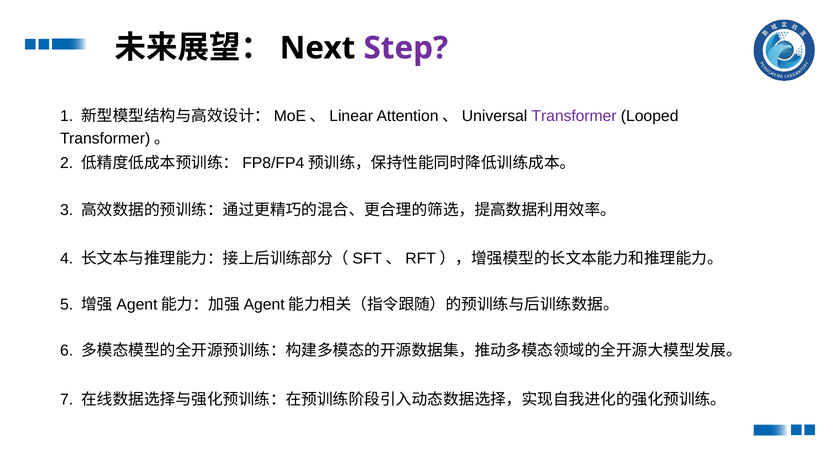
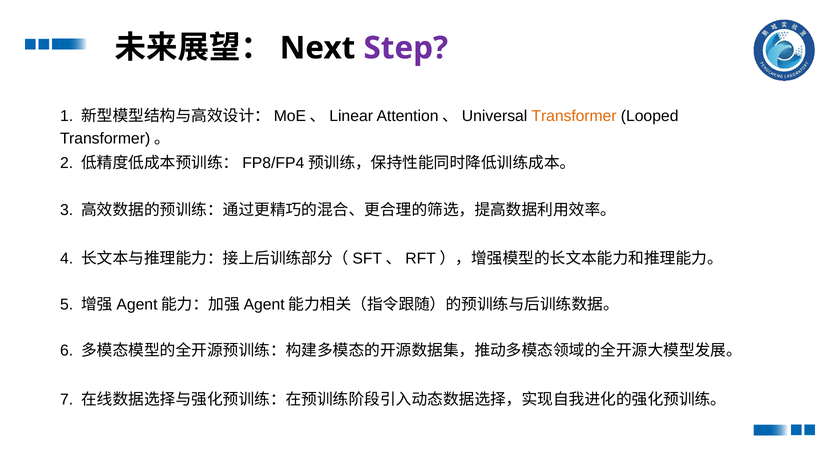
Transformer colour: purple -> orange (574, 116)
